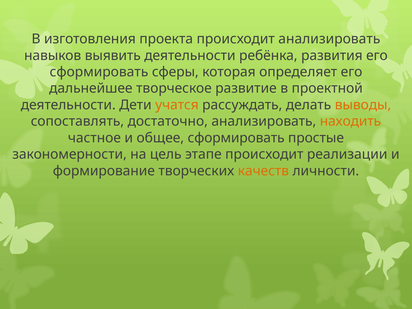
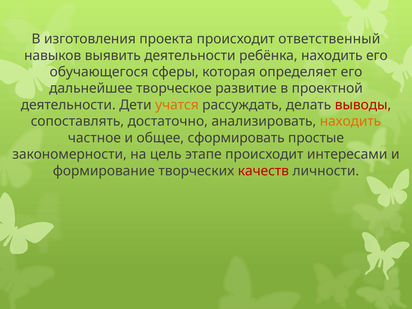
происходит анализировать: анализировать -> ответственный (329, 39)
ребёнка развития: развития -> находить (332, 55)
сформировать: сформировать -> обучающегося (99, 72)
выводы colour: orange -> red (363, 105)
реализации: реализации -> интересами (347, 154)
качеств colour: orange -> red (263, 171)
